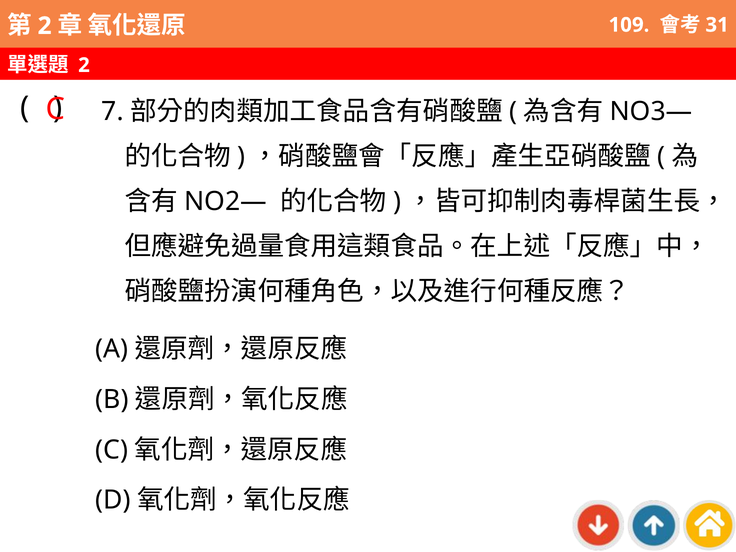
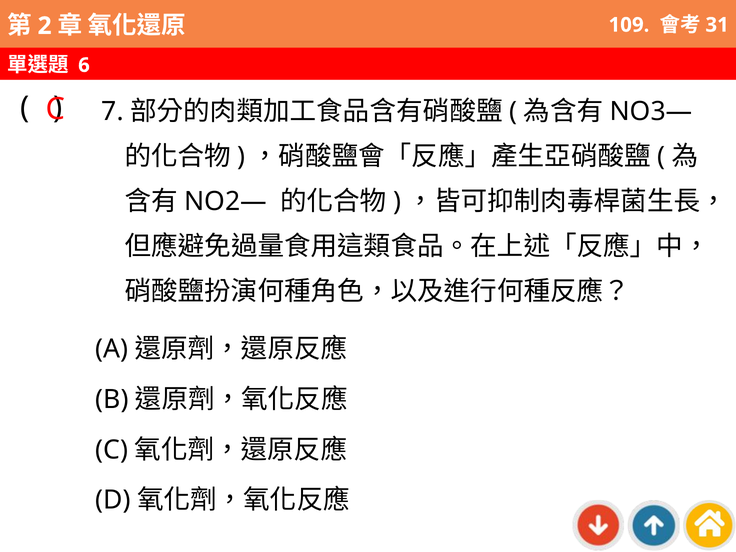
2: 2 -> 6 (84, 65)
